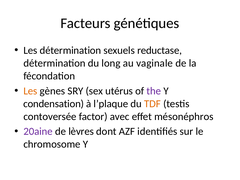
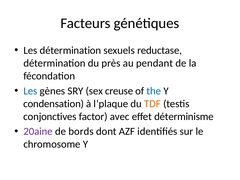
long: long -> près (111, 63)
vaginale: vaginale -> pendant (155, 63)
Les colour: orange -> blue (30, 91)
utérus: utérus -> creuse (119, 91)
the colour: purple -> blue (154, 91)
contoversée: contoversée -> conjonctives (50, 116)
mésonéphros: mésonéphros -> déterminisme (184, 116)
lèvres: lèvres -> bords (81, 131)
